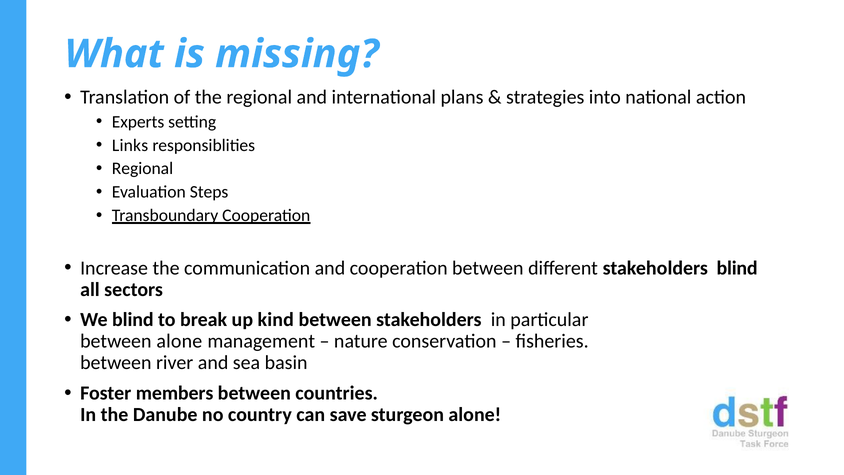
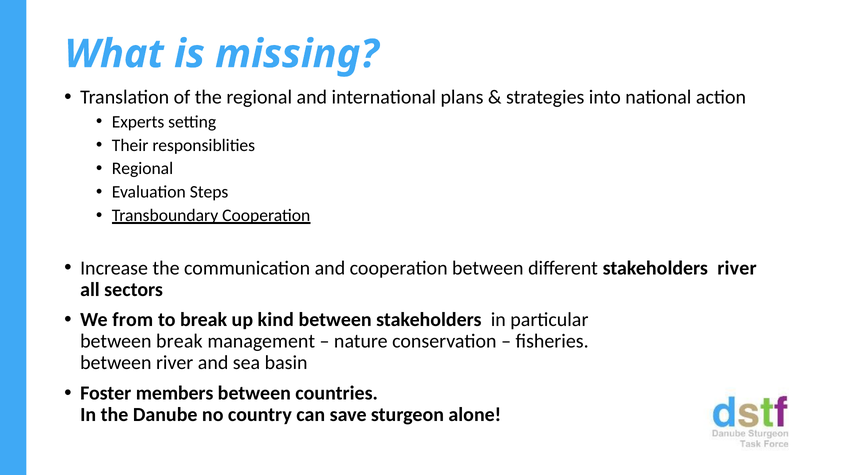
Links: Links -> Their (130, 145)
stakeholders blind: blind -> river (737, 268)
We blind: blind -> from (133, 320)
between alone: alone -> break (179, 341)
